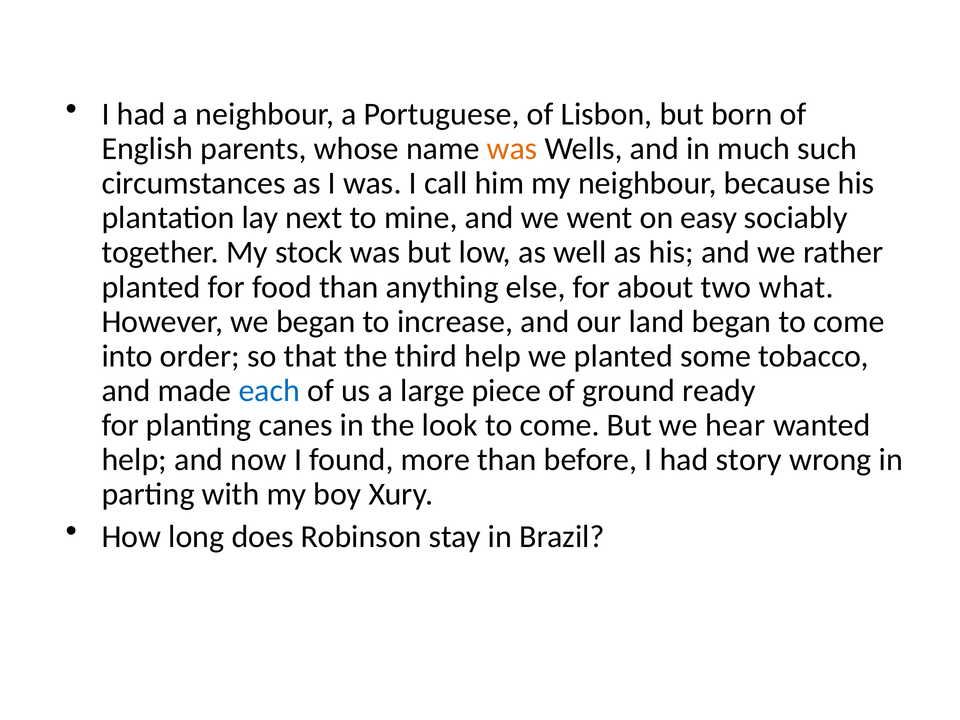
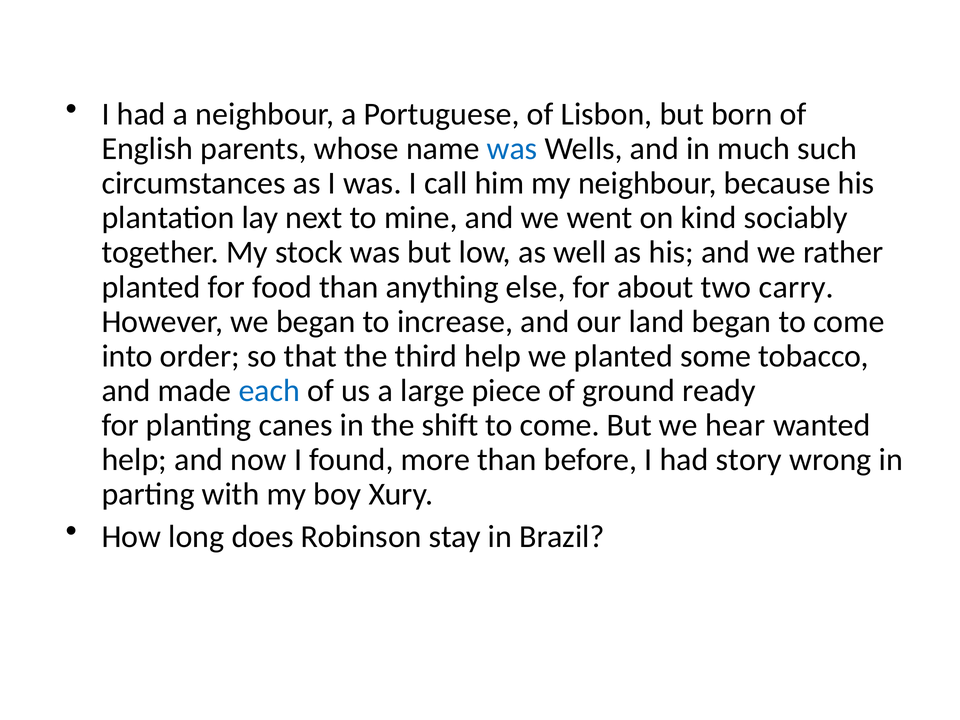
was colour: orange -> blue (512, 149)
easy: easy -> kind (708, 218)
what: what -> carry (796, 287)
look: look -> shift (450, 425)
